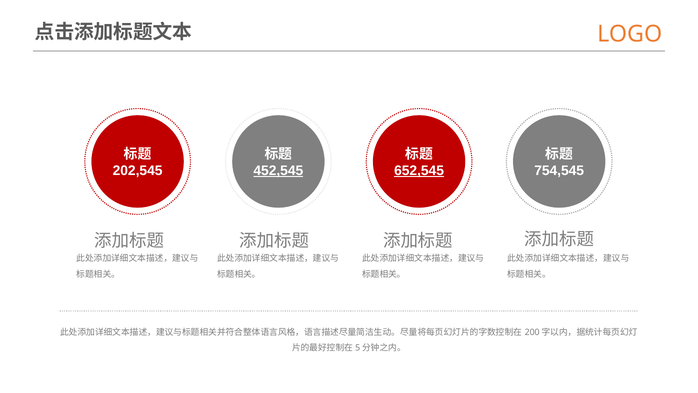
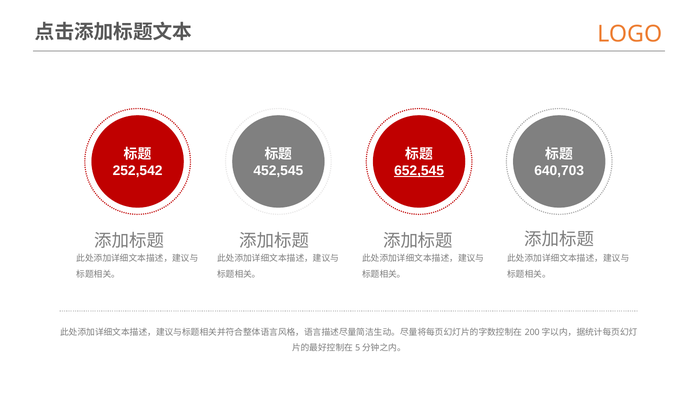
202,545: 202,545 -> 252,542 (138, 171)
452,545 underline: present -> none (278, 171)
754,545: 754,545 -> 640,703 (559, 171)
